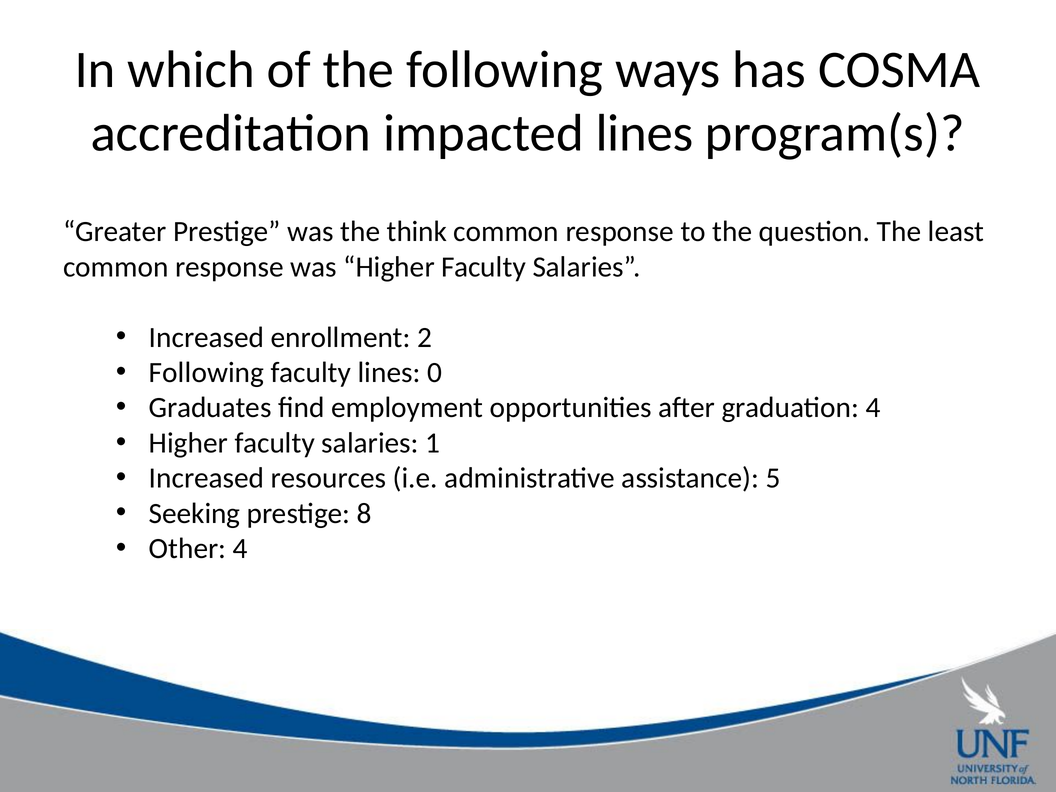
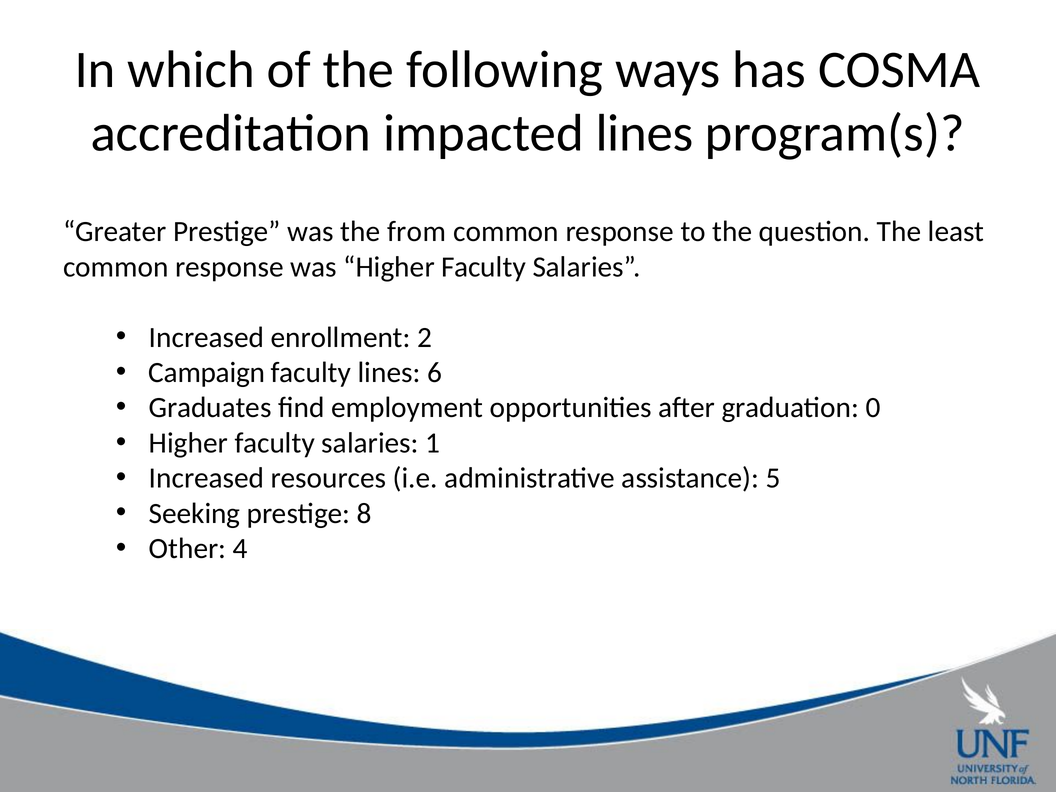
think: think -> from (417, 232)
Following: Following -> Campaign (207, 373)
0: 0 -> 6 (435, 373)
graduation 4: 4 -> 0 (873, 408)
